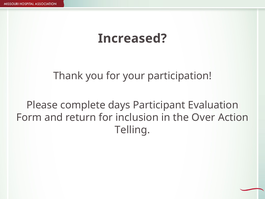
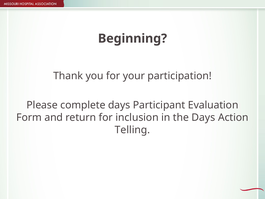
Increased: Increased -> Beginning (132, 38)
the Over: Over -> Days (203, 117)
